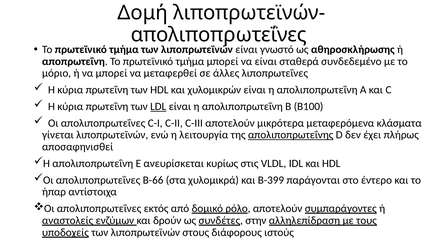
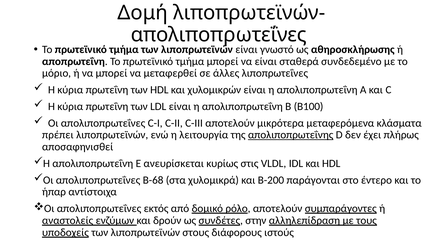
LDL underline: present -> none (158, 107)
γίνεται: γίνεται -> πρέπει (58, 135)
Β-66: Β-66 -> Β-68 (153, 180)
Β-399: Β-399 -> Β-200 (271, 180)
